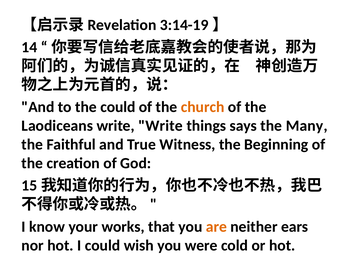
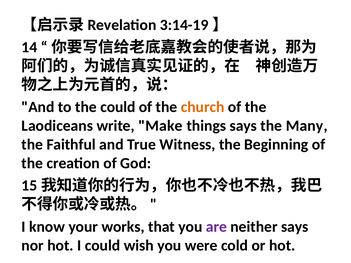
write Write: Write -> Make (161, 126)
are colour: orange -> purple (216, 227)
neither ears: ears -> says (295, 227)
